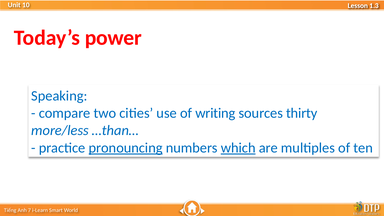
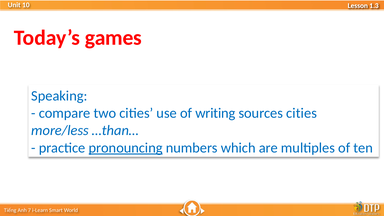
power: power -> games (113, 38)
sources thirty: thirty -> cities (302, 113)
which underline: present -> none (238, 148)
